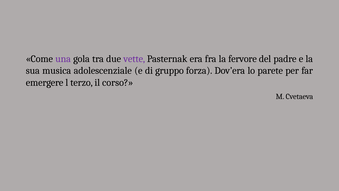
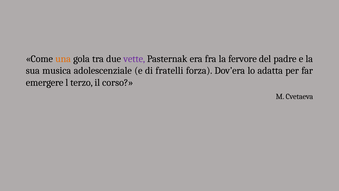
una colour: purple -> orange (63, 59)
gruppo: gruppo -> fratelli (169, 71)
parete: parete -> adatta (270, 71)
